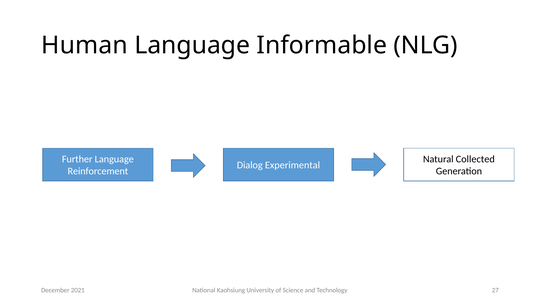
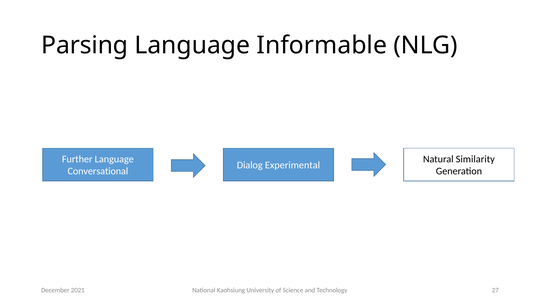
Human: Human -> Parsing (85, 45)
Collected: Collected -> Similarity (475, 159)
Reinforcement: Reinforcement -> Conversational (98, 171)
